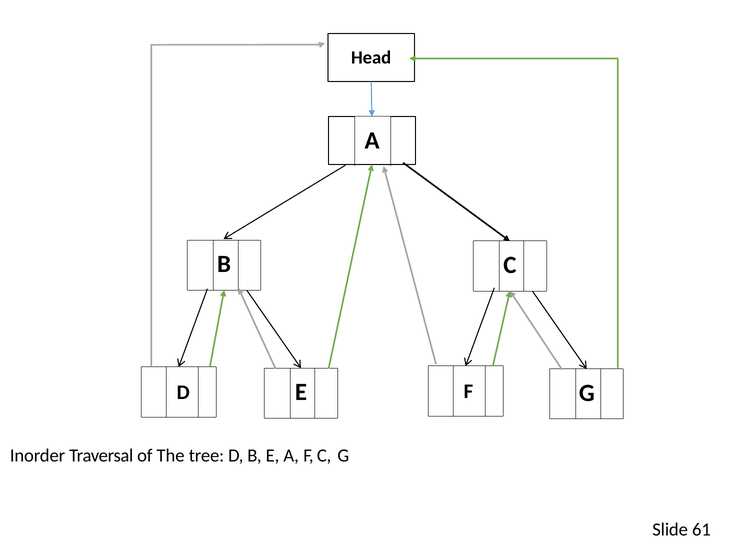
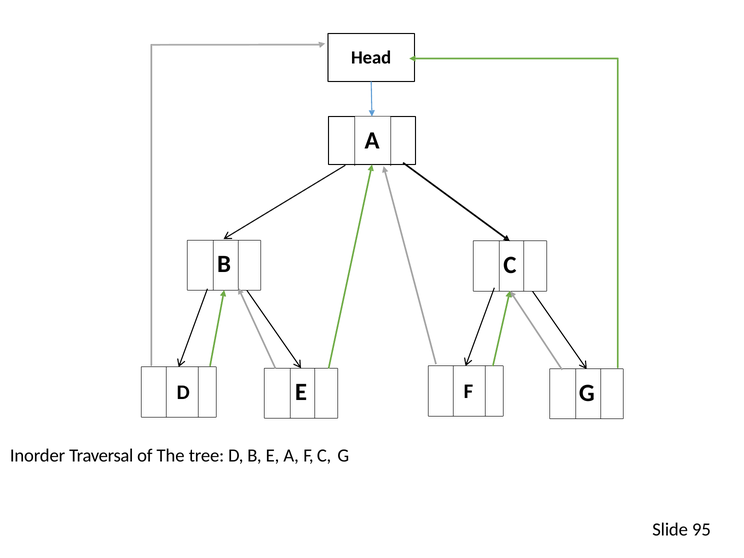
61: 61 -> 95 (701, 530)
